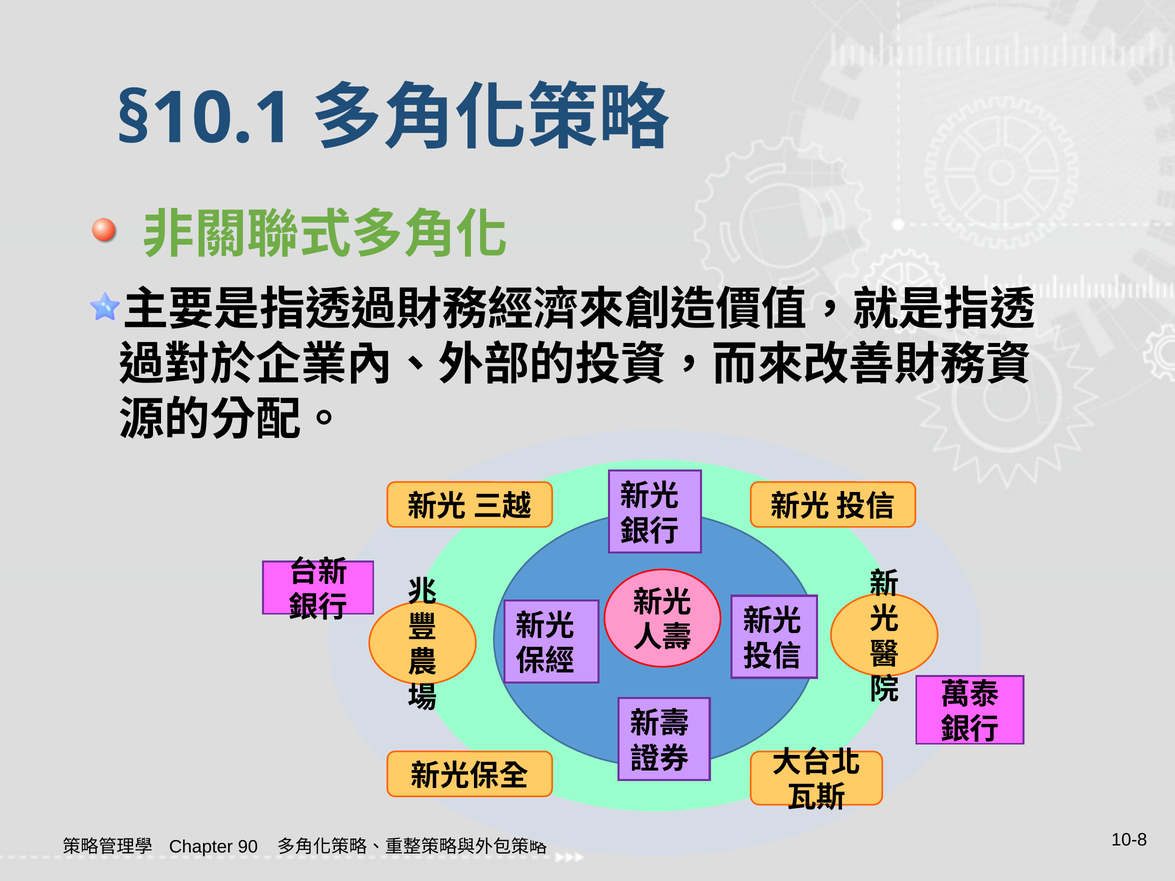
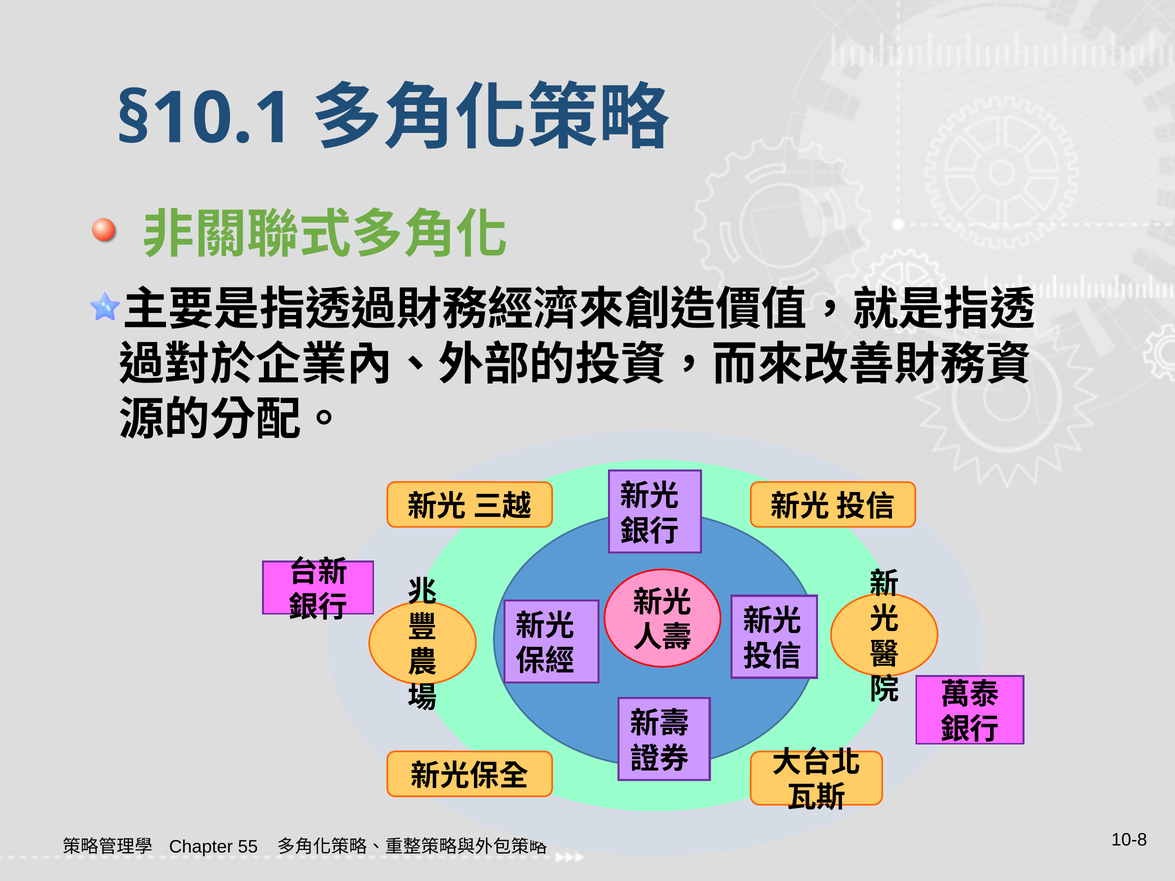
90: 90 -> 55 (248, 847)
